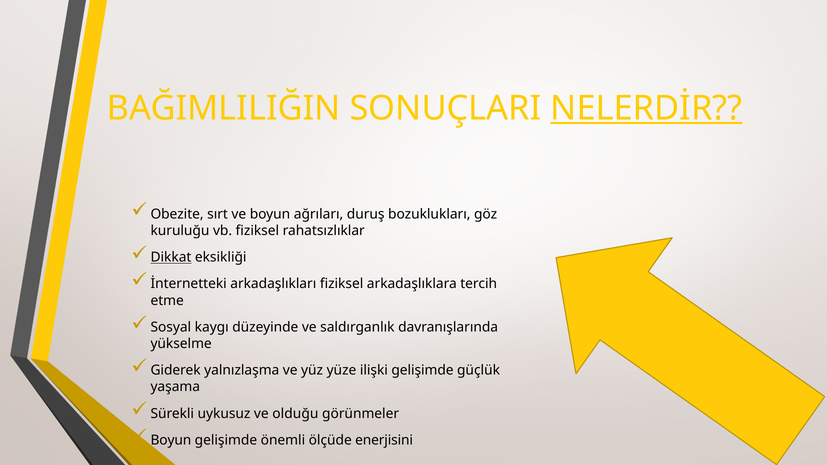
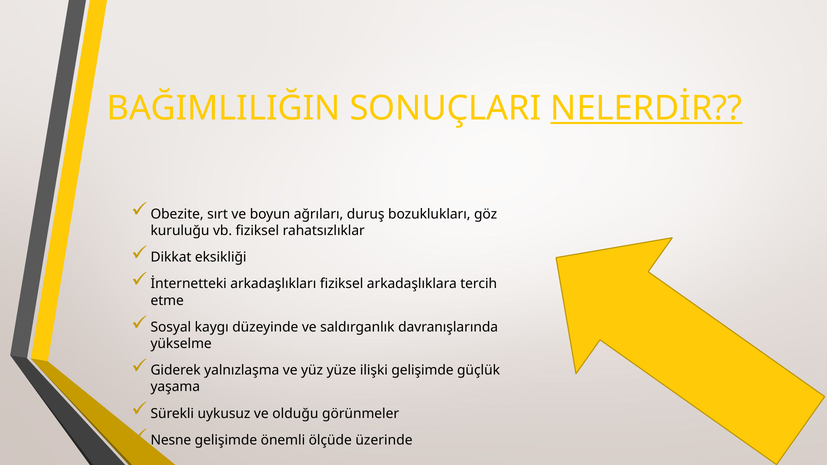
Dikkat underline: present -> none (171, 257)
Boyun: Boyun -> Nesne (171, 441)
enerjisini: enerjisini -> üzerinde (384, 441)
